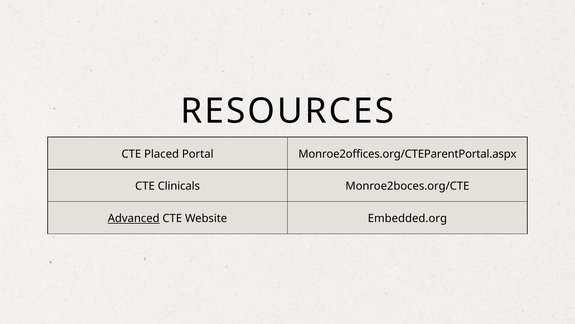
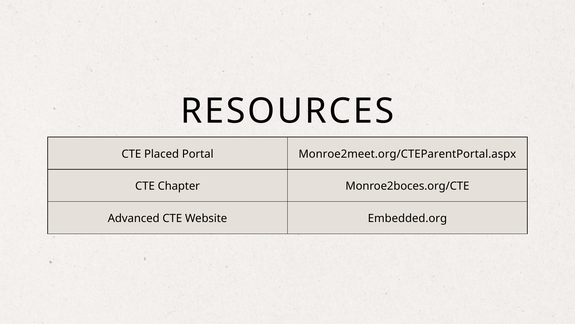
Monroe2offices.org/CTEParentPortal.aspx: Monroe2offices.org/CTEParentPortal.aspx -> Monroe2meet.org/CTEParentPortal.aspx (407, 154)
Clinicals: Clinicals -> Chapter (179, 186)
Advanced underline: present -> none (134, 218)
